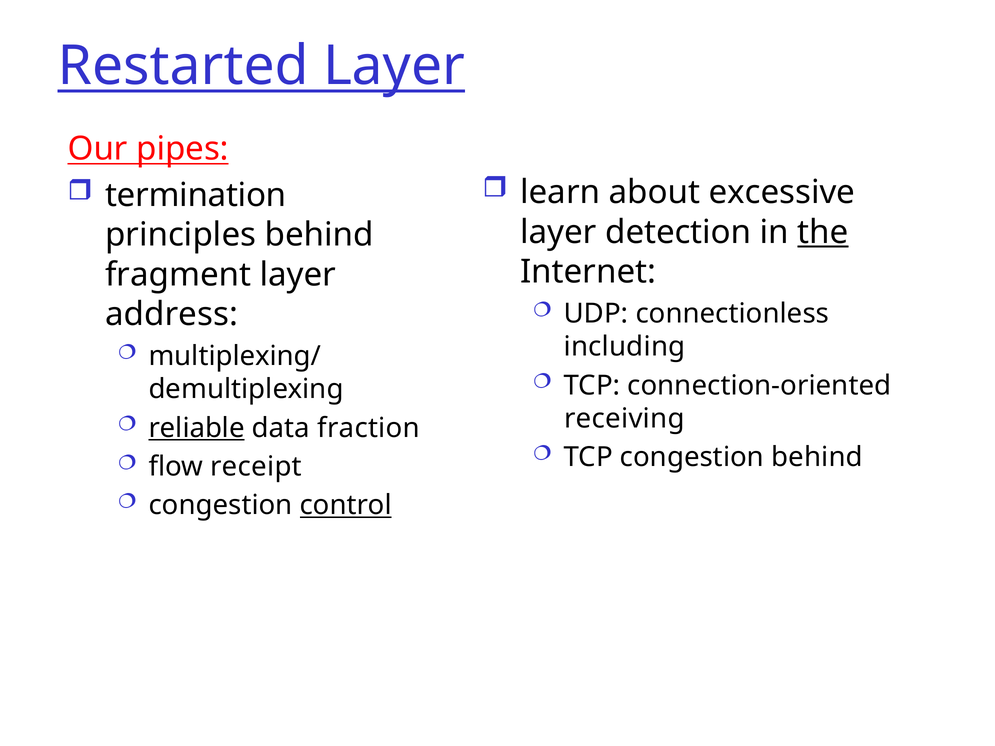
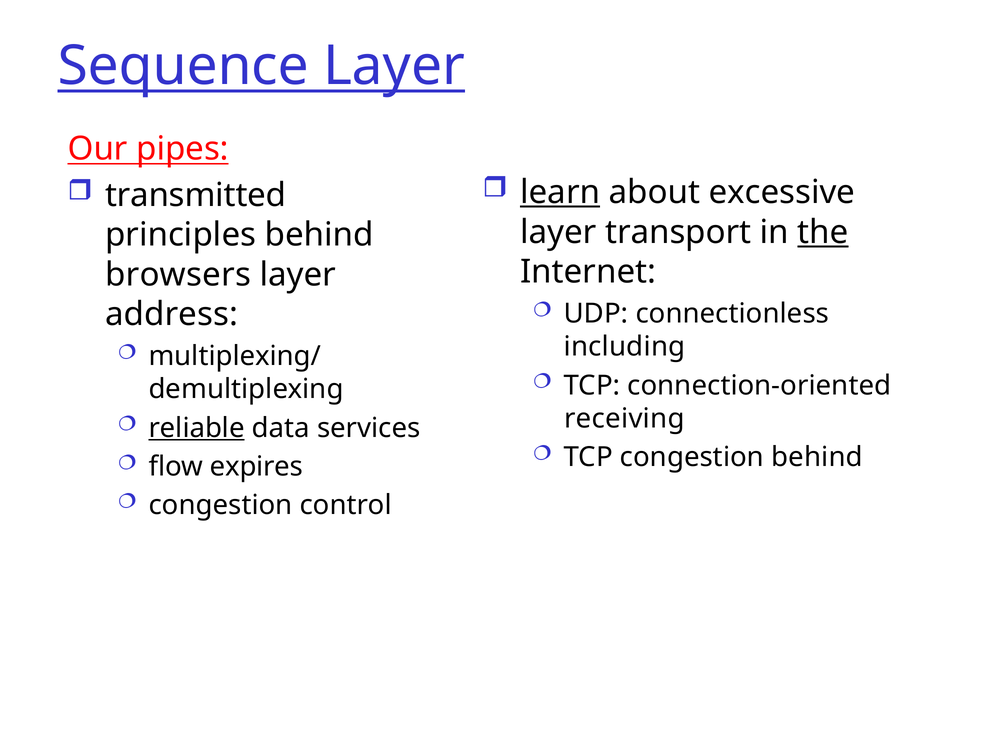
Restarted: Restarted -> Sequence (183, 66)
learn underline: none -> present (560, 192)
termination: termination -> transmitted (196, 195)
detection: detection -> transport (678, 232)
fragment: fragment -> browsers (178, 275)
fraction: fraction -> services (369, 428)
receipt: receipt -> expires (256, 467)
control underline: present -> none (346, 505)
